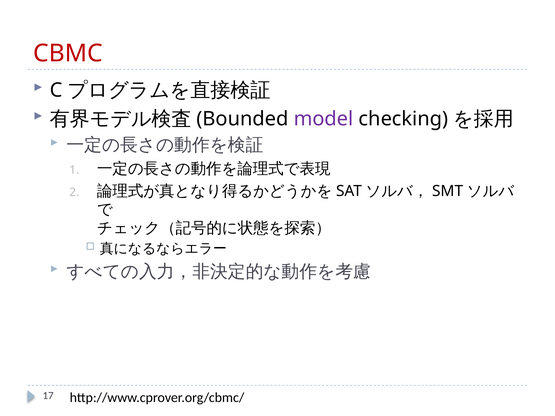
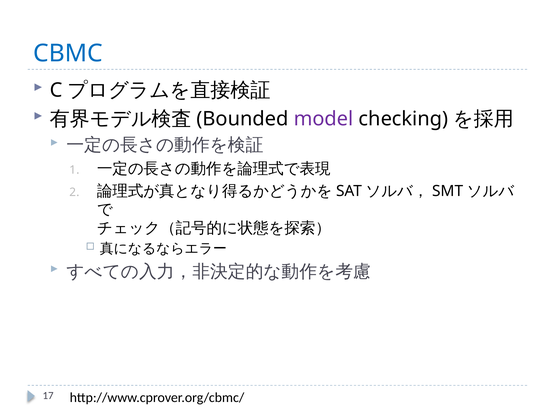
CBMC colour: red -> blue (68, 54)
